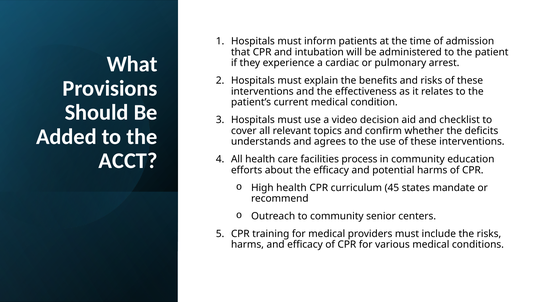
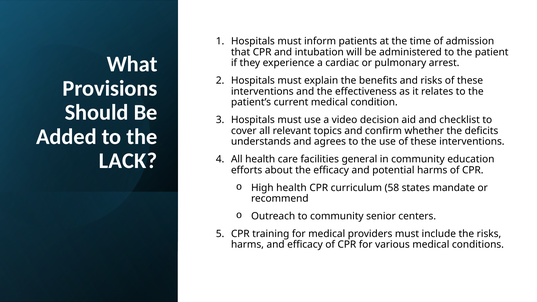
ACCT: ACCT -> LACK (128, 161)
process: process -> general (359, 159)
45: 45 -> 58 (392, 188)
